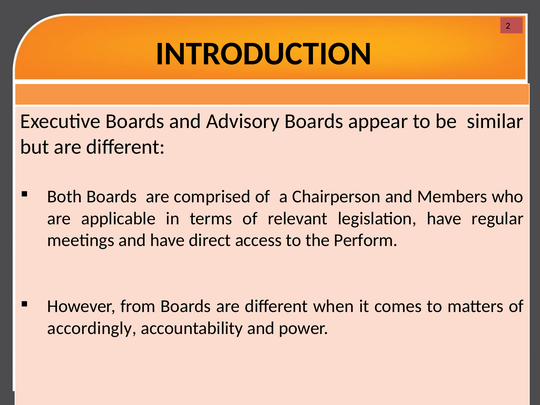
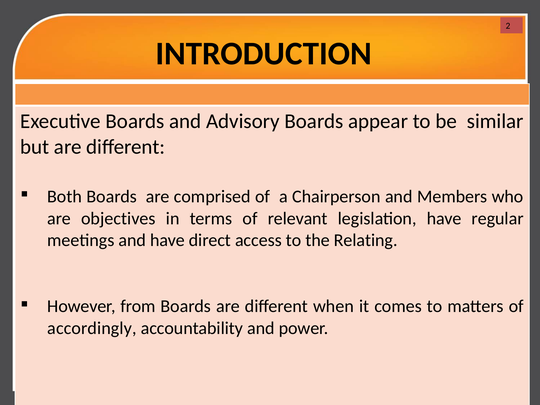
applicable: applicable -> objectives (118, 218)
Perform: Perform -> Relating (366, 240)
